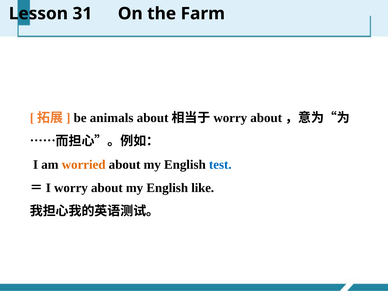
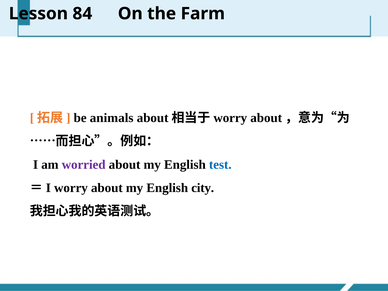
31: 31 -> 84 (82, 14)
worried colour: orange -> purple (84, 164)
like: like -> city (203, 188)
